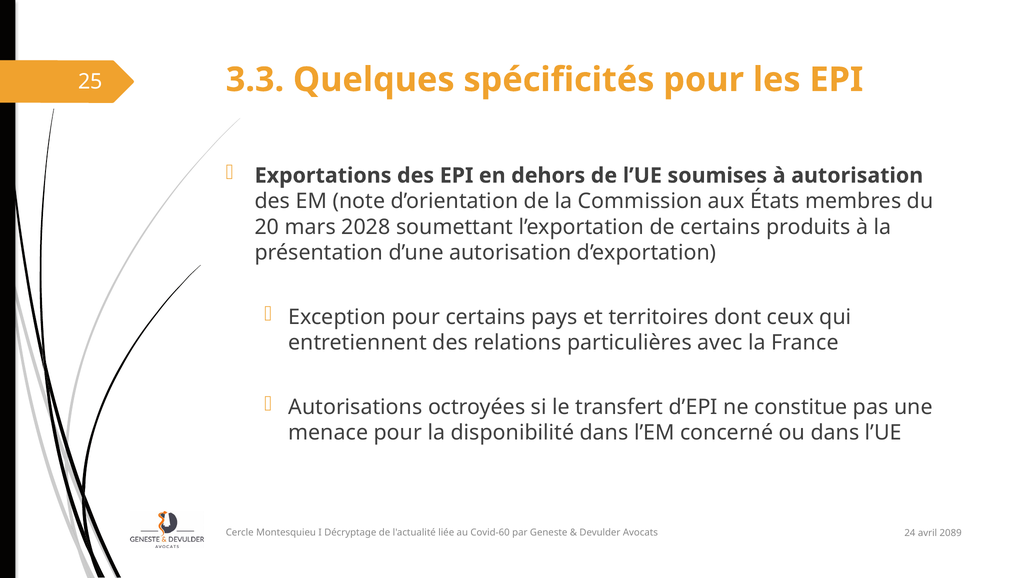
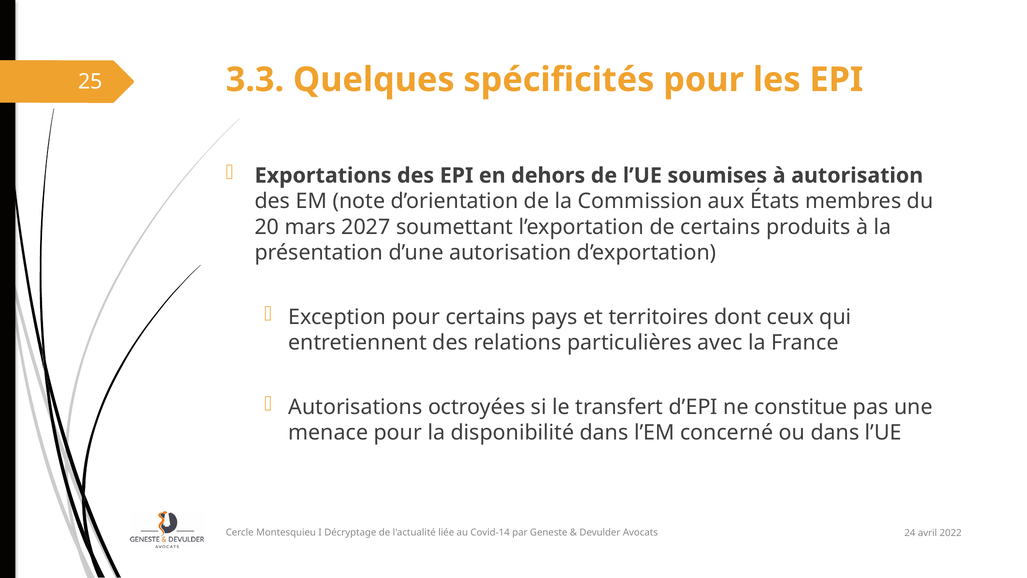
2028: 2028 -> 2027 (366, 227)
Covid-60: Covid-60 -> Covid-14 (490, 532)
2089: 2089 -> 2022 (951, 533)
